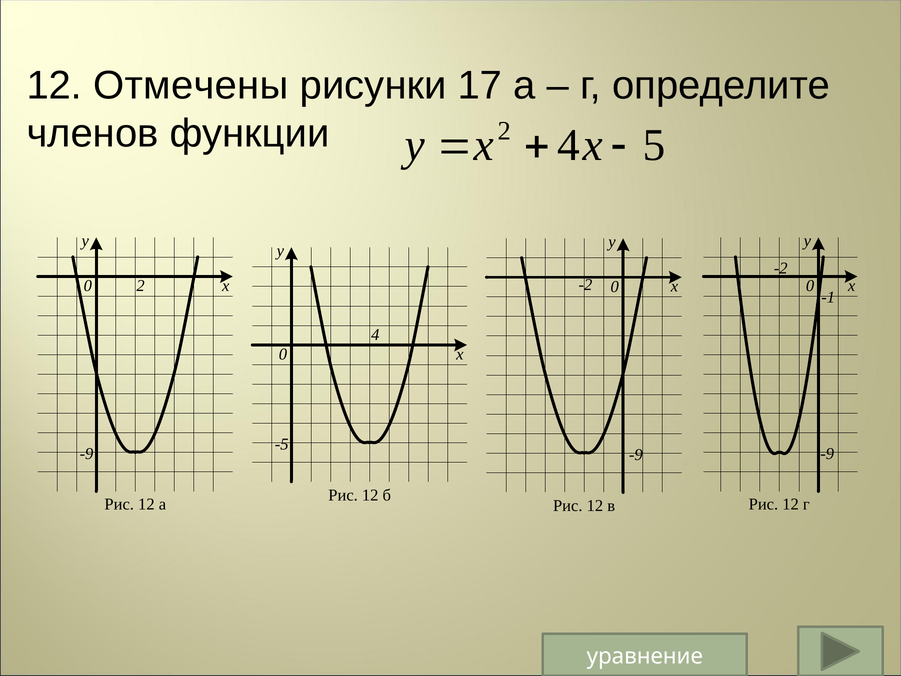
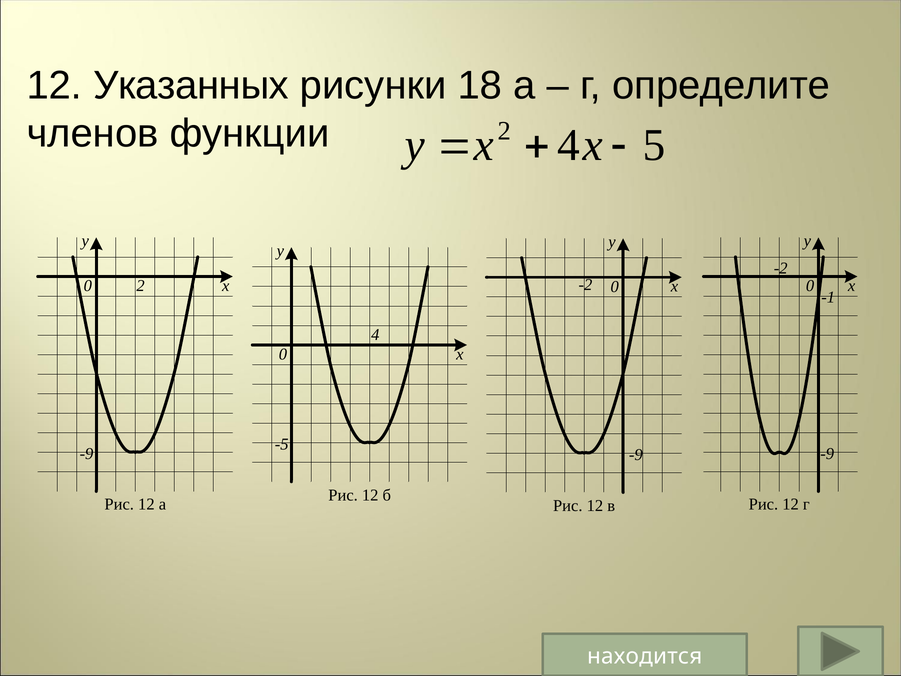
Отмечены: Отмечены -> Указанных (191, 85)
17: 17 -> 18 (480, 85)
уравнение: уравнение -> находится (645, 656)
